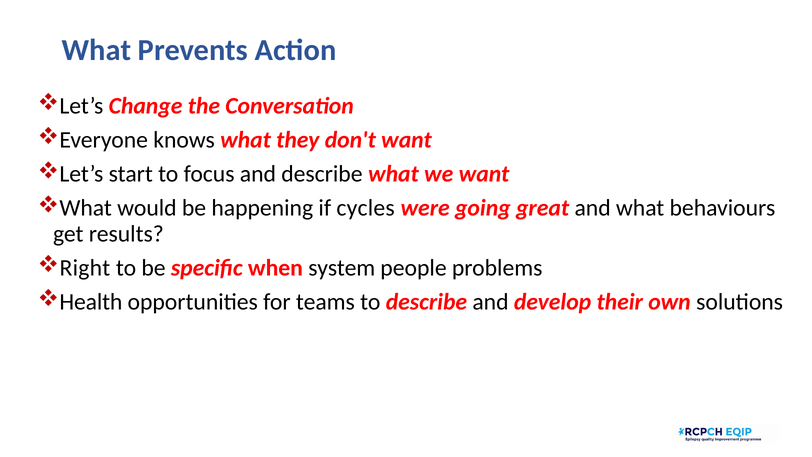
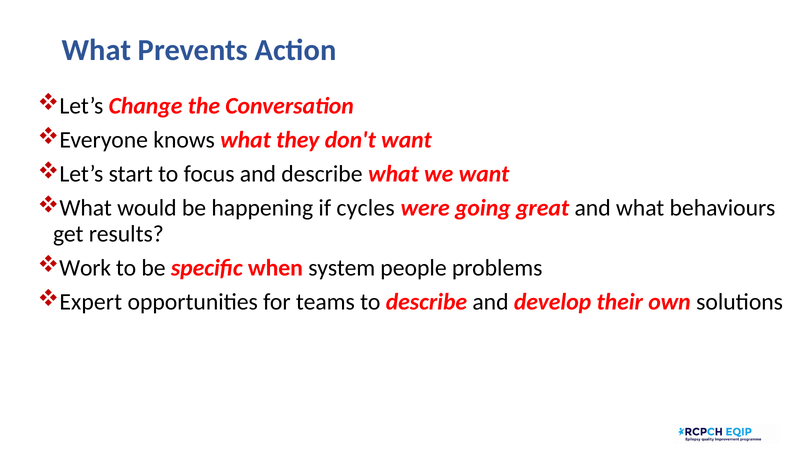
Right: Right -> Work (85, 268)
Health: Health -> Expert (91, 302)
